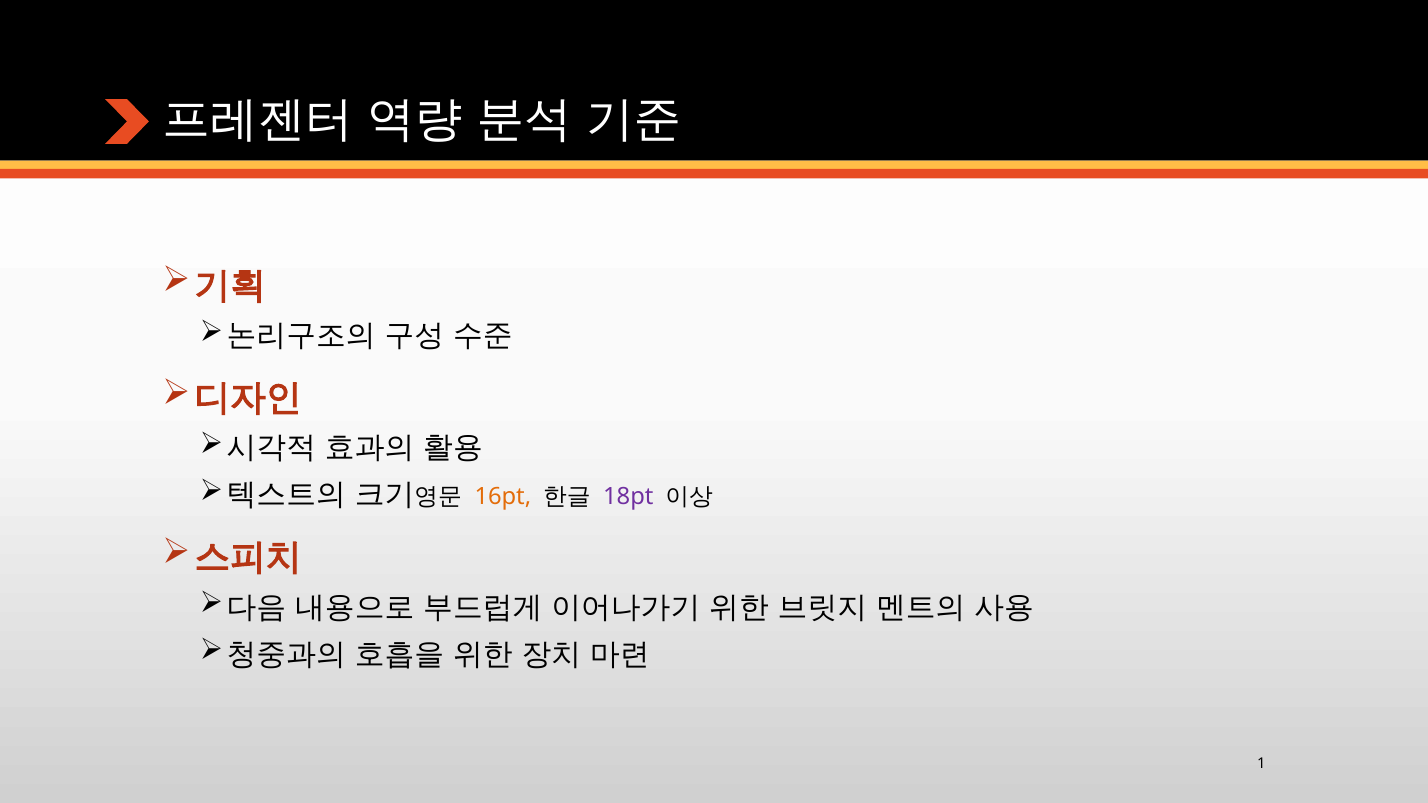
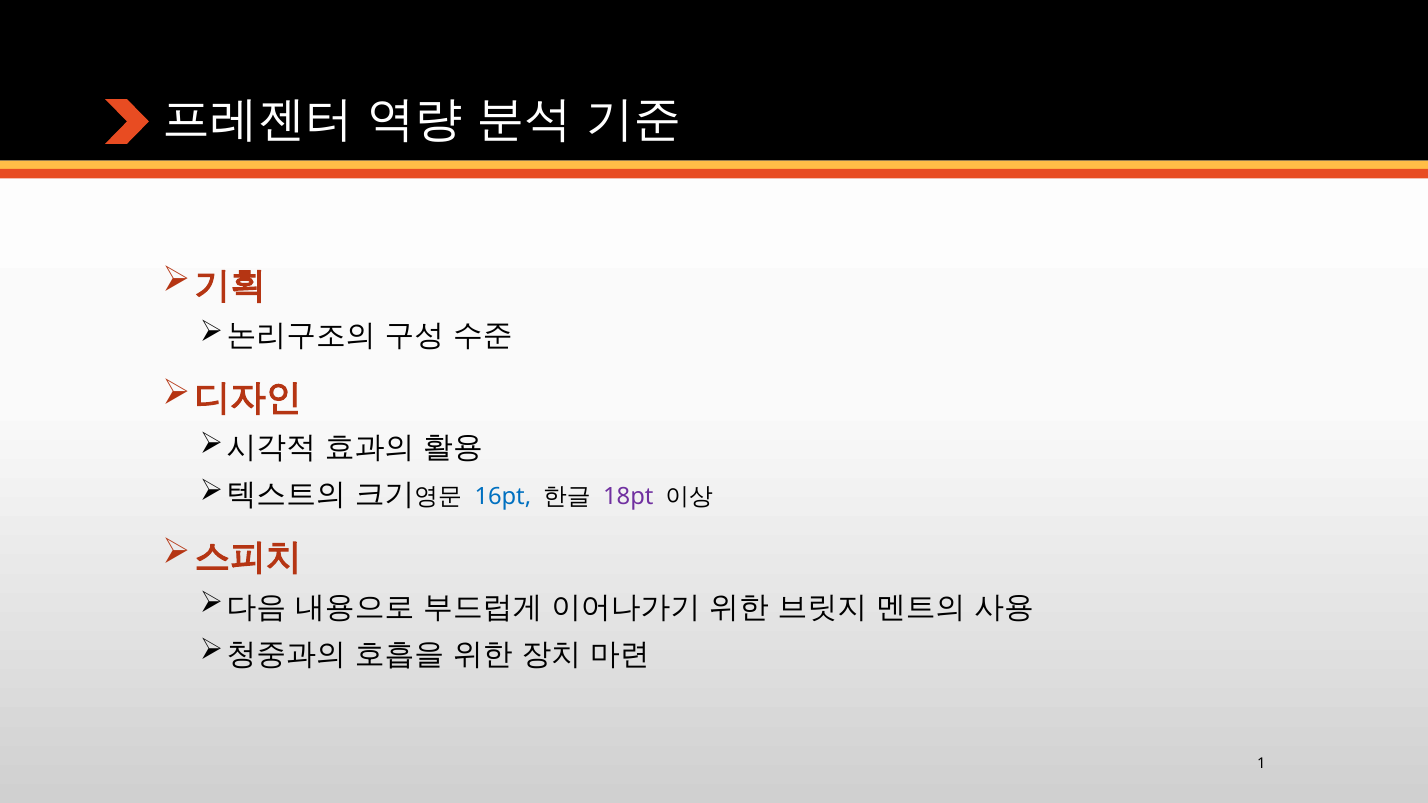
16pt colour: orange -> blue (503, 497)
